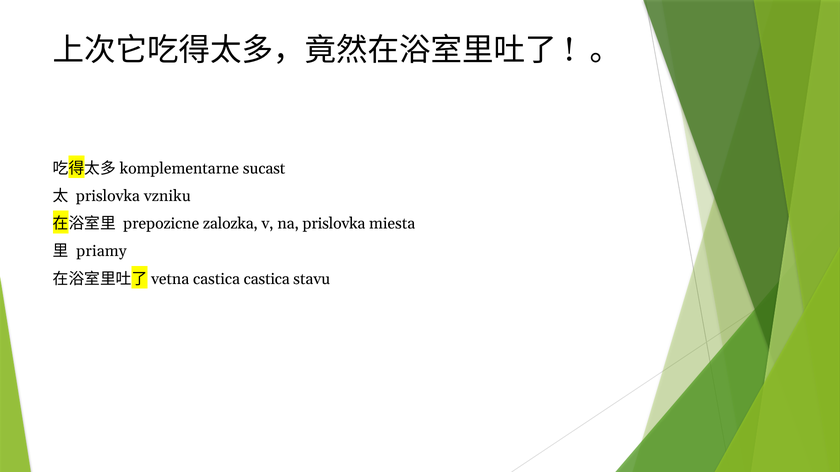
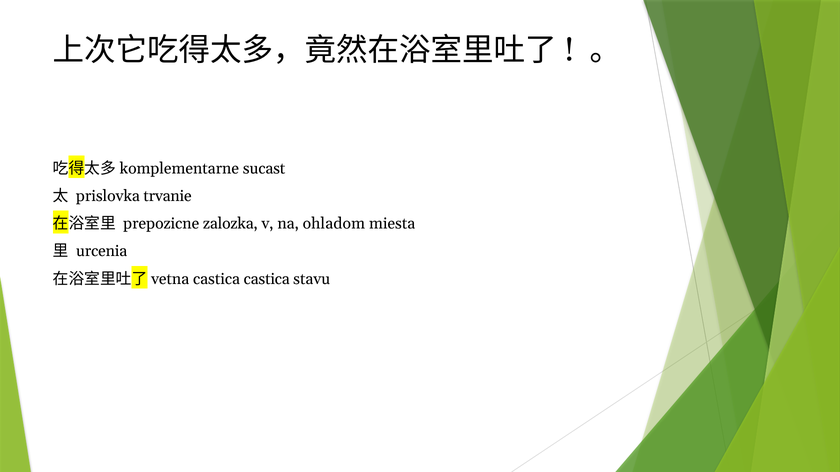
vzniku: vzniku -> trvanie (168, 196)
na prislovka: prislovka -> ohladom (334, 224)
priamy: priamy -> urcenia (102, 251)
